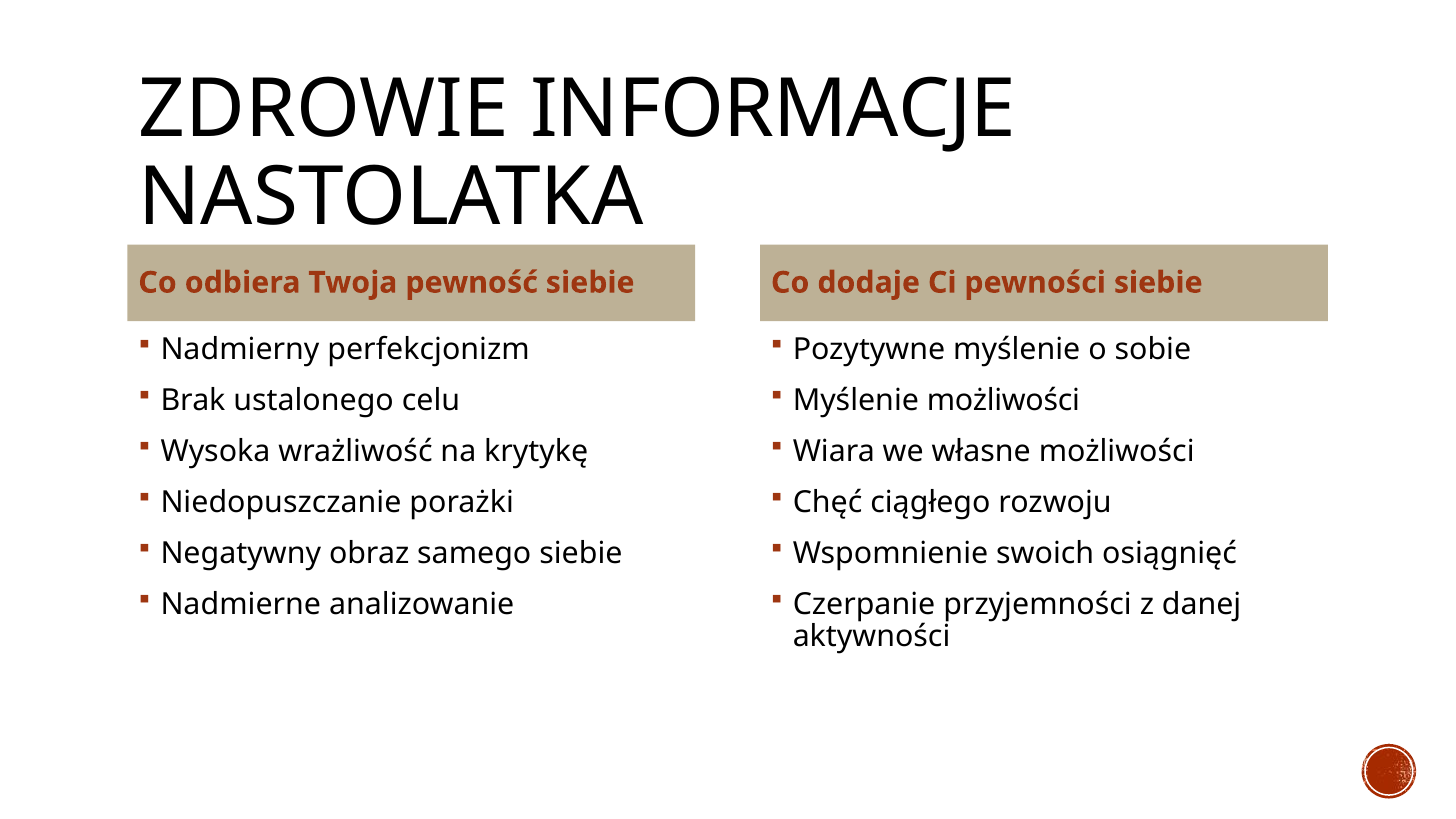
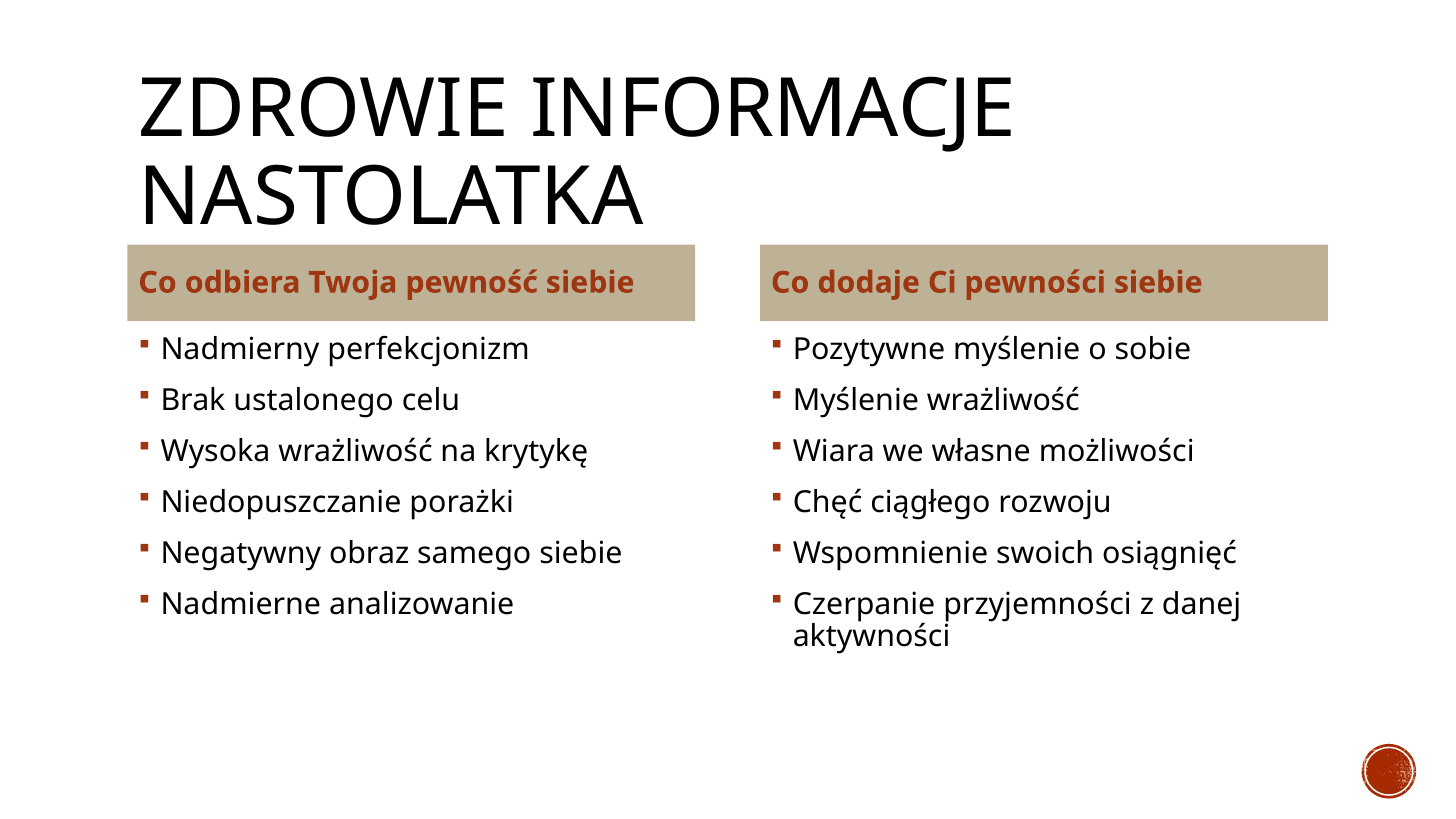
Myślenie możliwości: możliwości -> wrażliwość (1003, 400)
